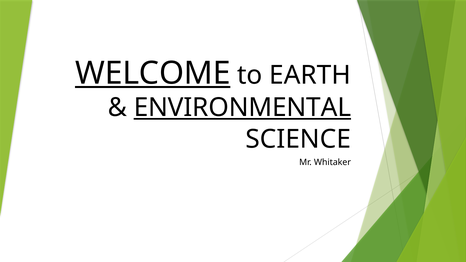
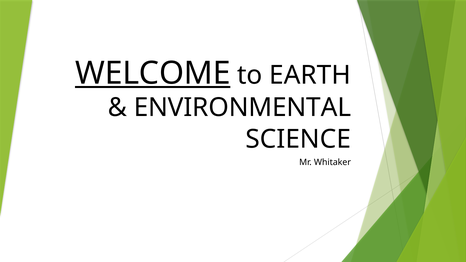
ENVIRONMENTAL underline: present -> none (242, 108)
